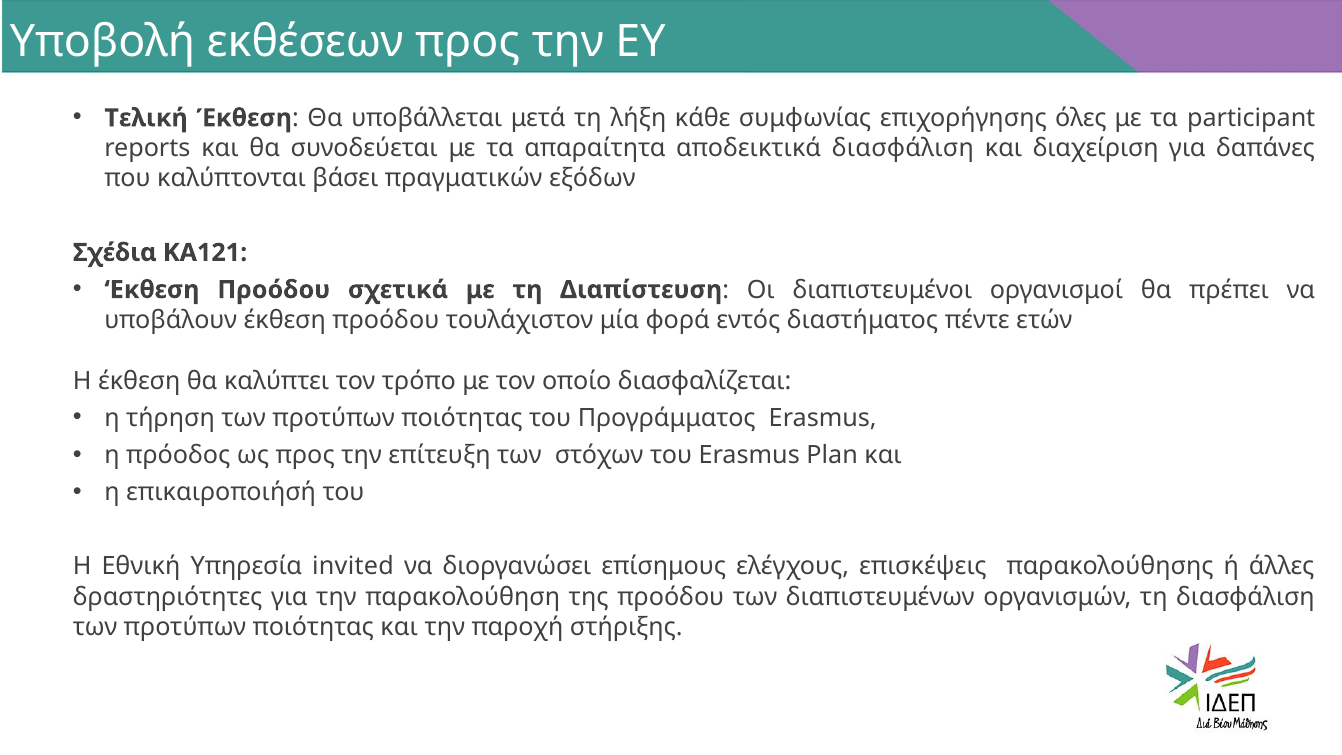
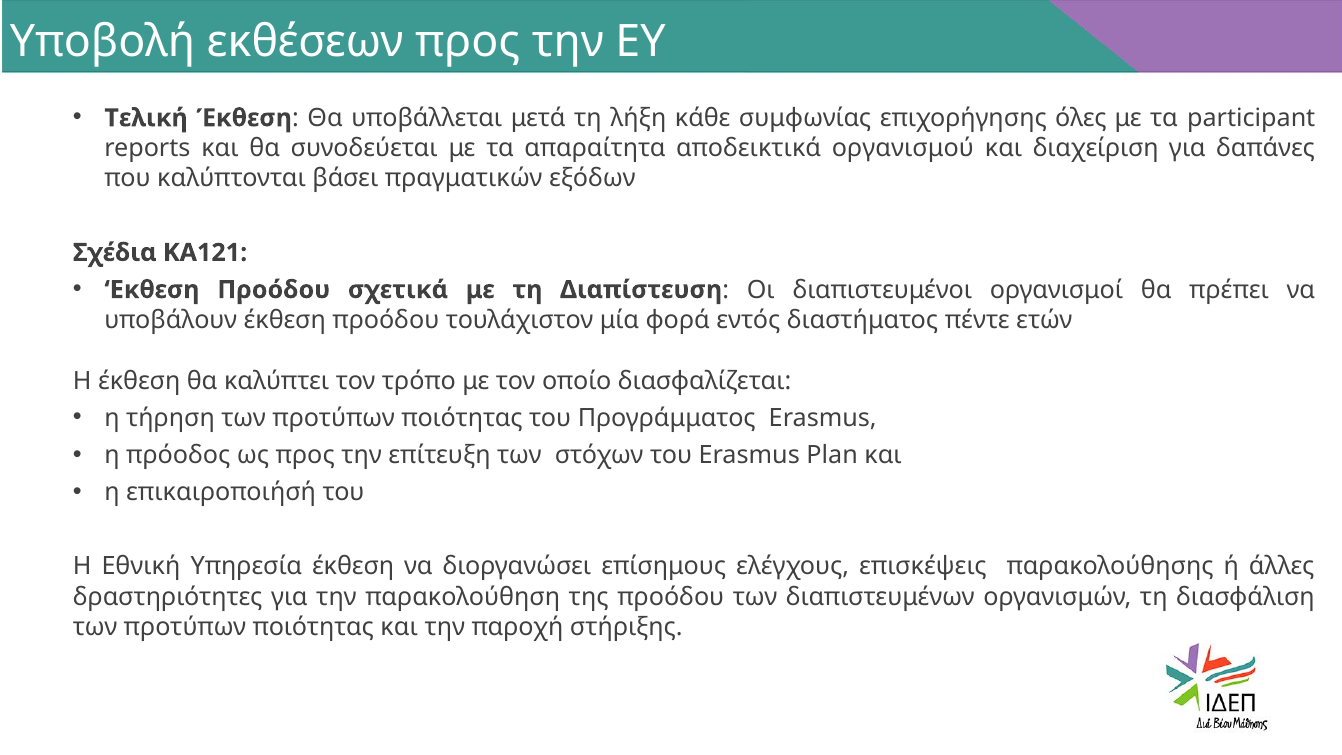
αποδεικτικά διασφάλιση: διασφάλιση -> οργανισμού (903, 148)
Υπηρεσία invited: invited -> έκθεση (353, 566)
